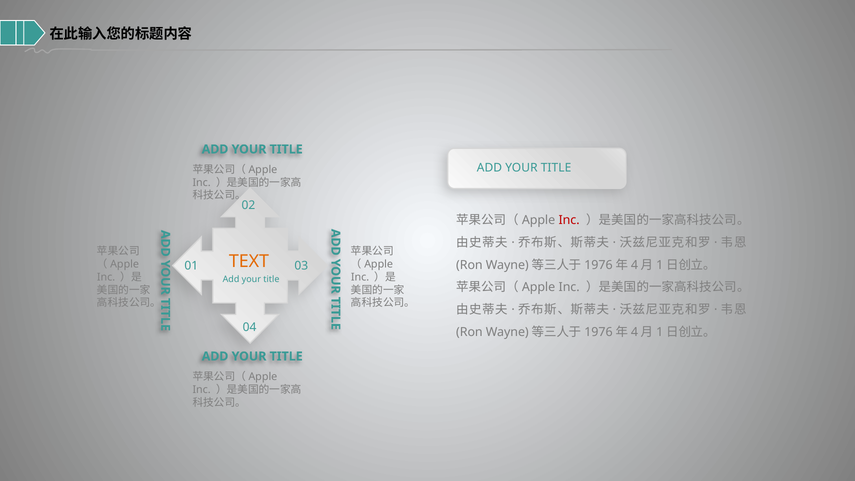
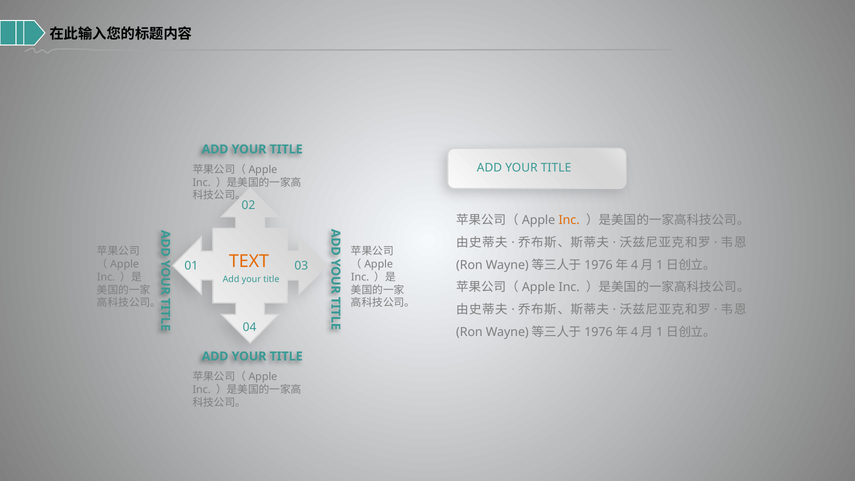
Inc colour: red -> orange (569, 220)
